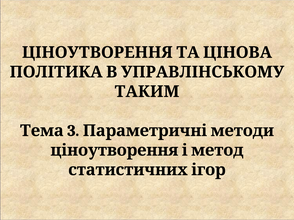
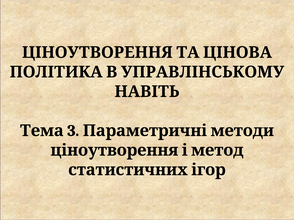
ТАКИМ: ТАКИМ -> НАВІТЬ (147, 92)
